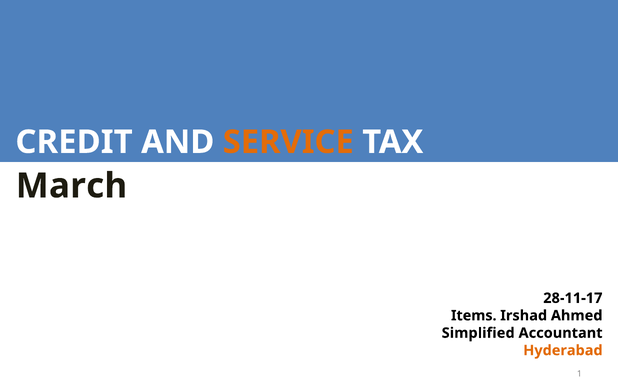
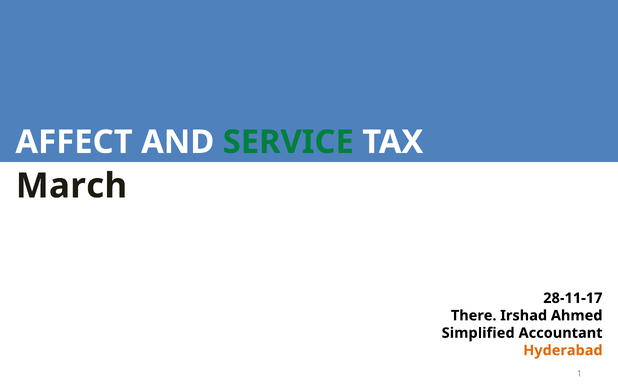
CREDIT: CREDIT -> AFFECT (74, 142)
SERVICE colour: orange -> green (288, 142)
Items: Items -> There (474, 316)
